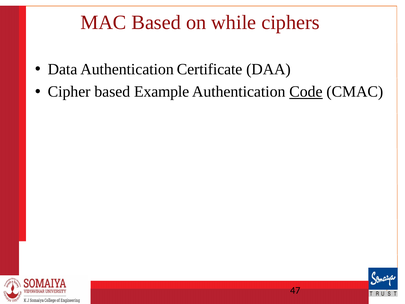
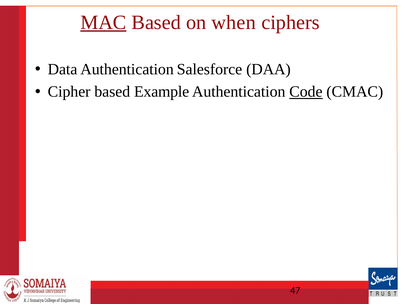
MAC underline: none -> present (103, 22)
while: while -> when (234, 22)
Certificate: Certificate -> Salesforce (210, 69)
